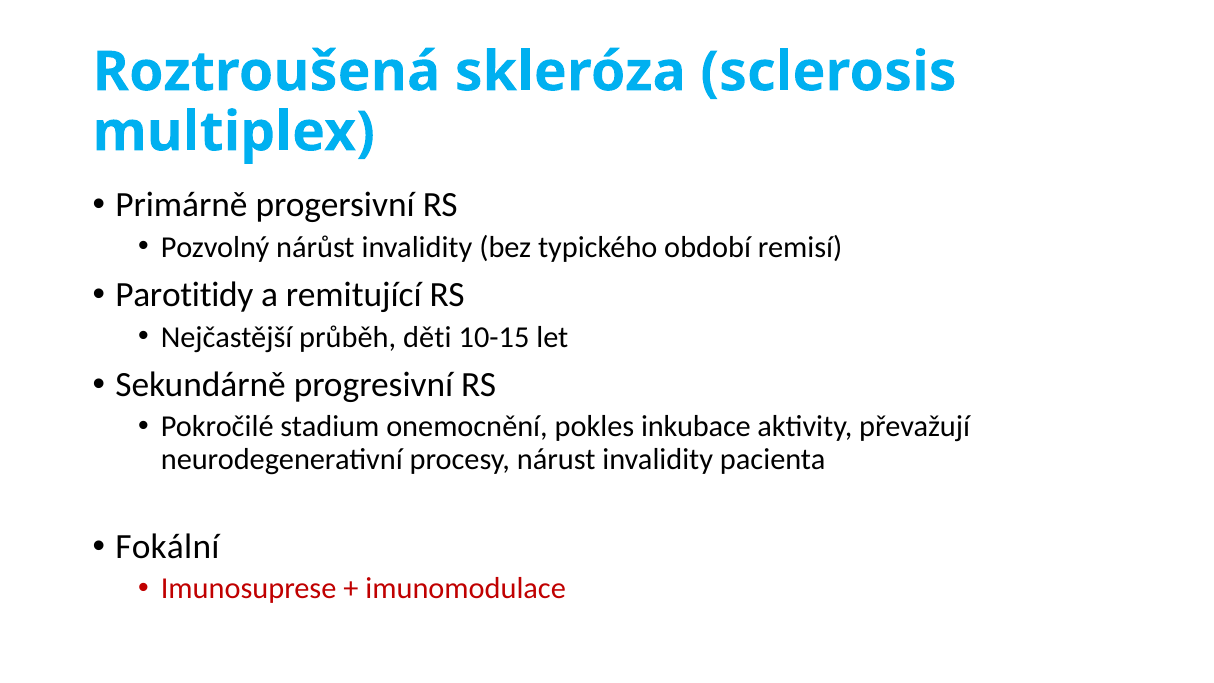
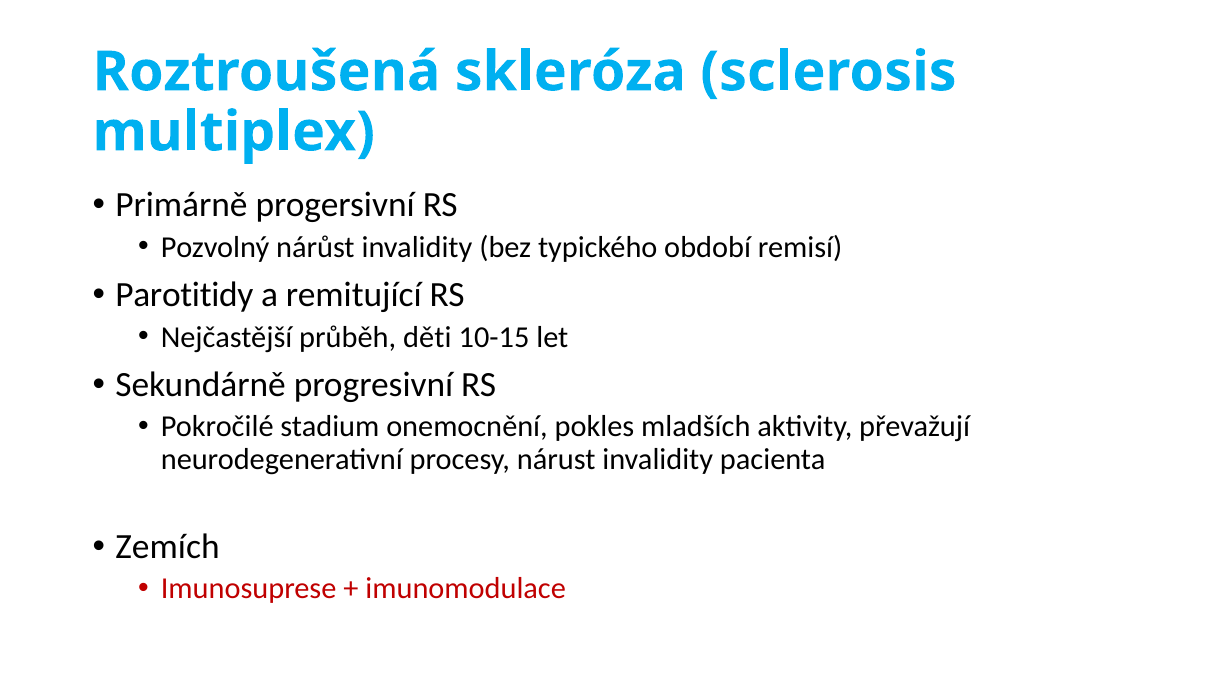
inkubace: inkubace -> mladších (696, 427)
Fokální: Fokální -> Zemích (167, 547)
